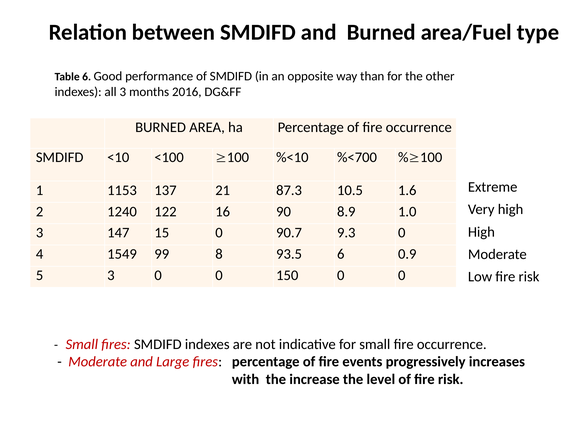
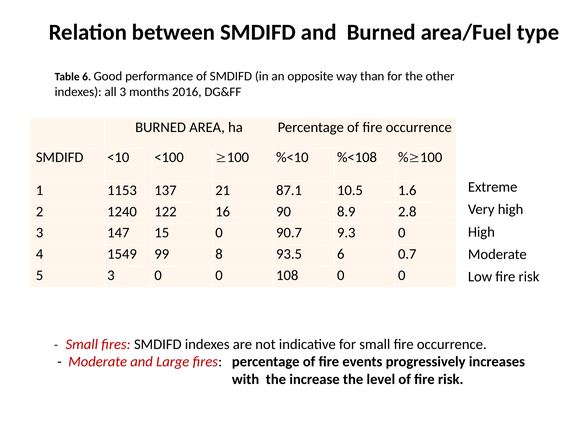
%<700: %<700 -> %<108 (357, 157)
87.3: 87.3 -> 87.1 (289, 190)
1.0: 1.0 -> 2.8 (407, 211)
0.9: 0.9 -> 0.7 (407, 254)
150: 150 -> 108 (287, 275)
